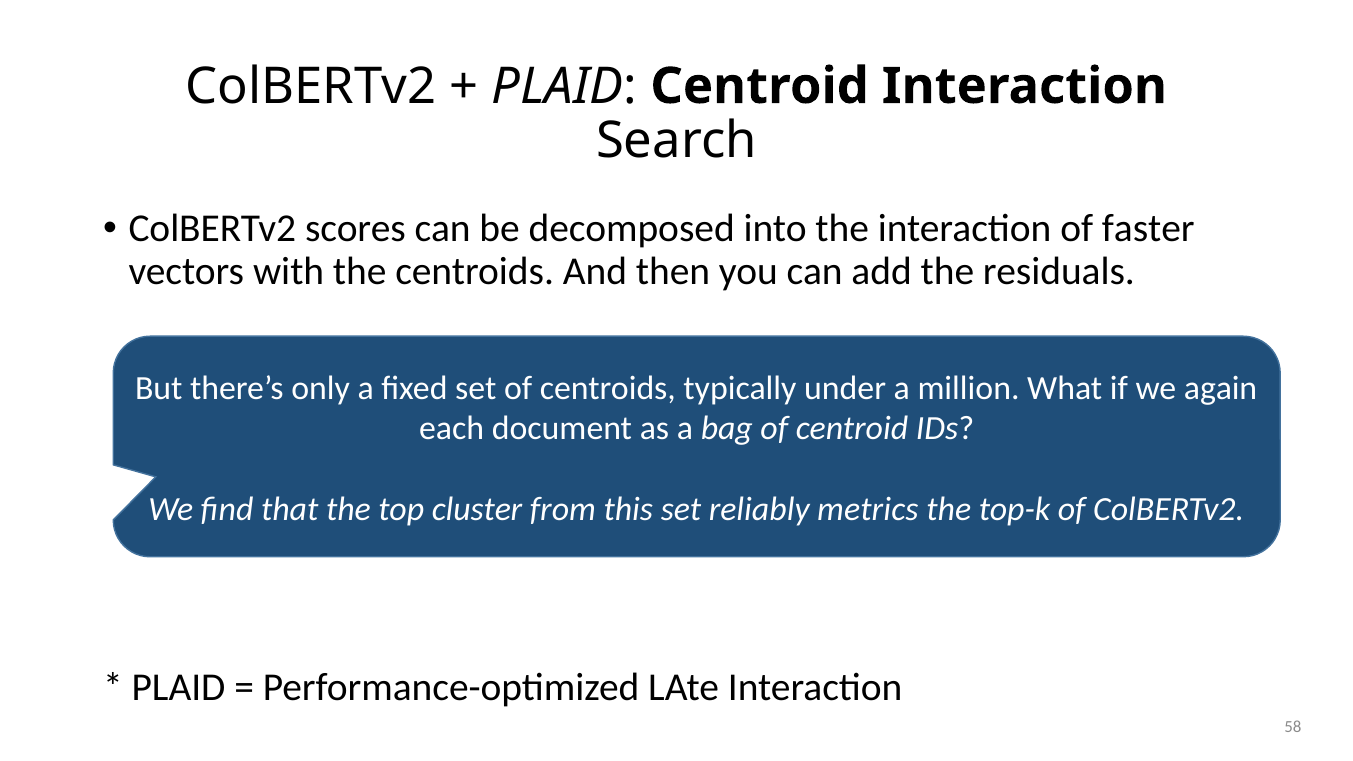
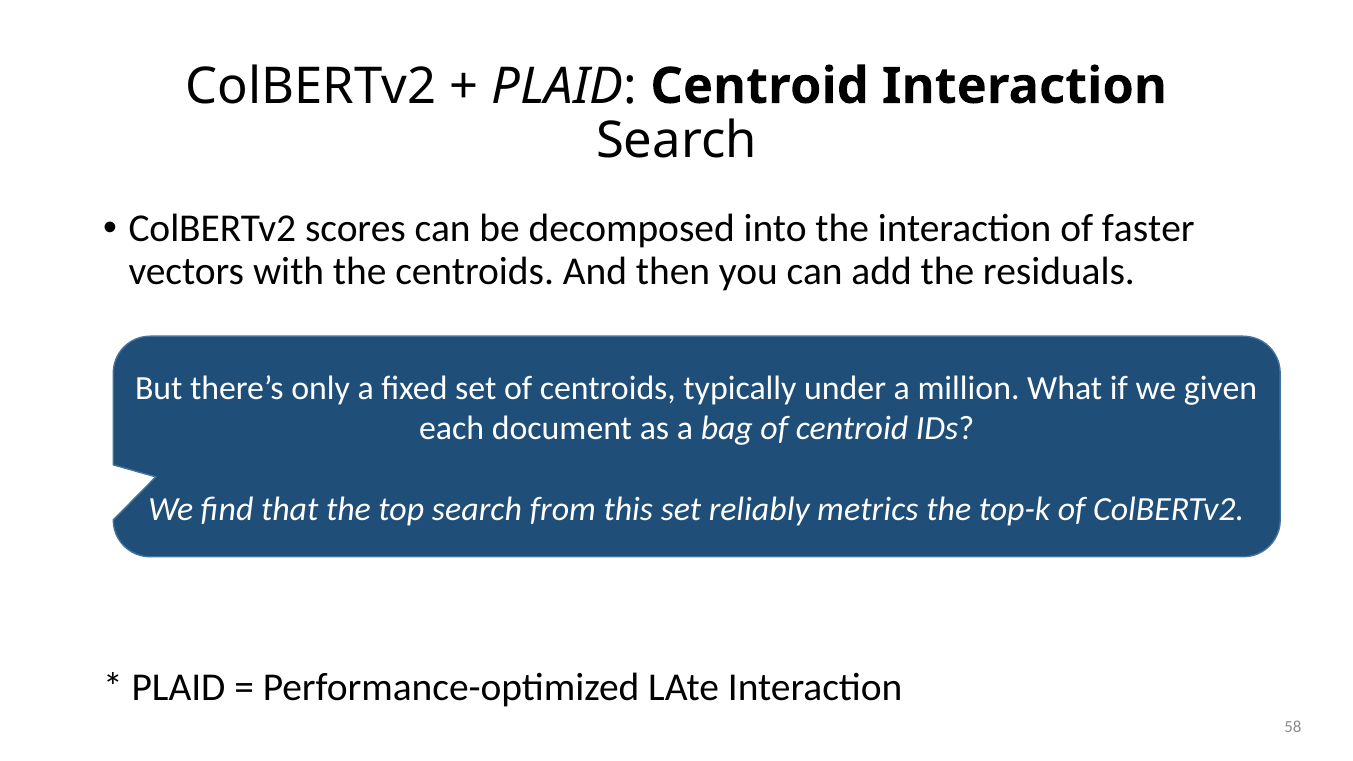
again: again -> given (1221, 388)
top cluster: cluster -> search (477, 510)
